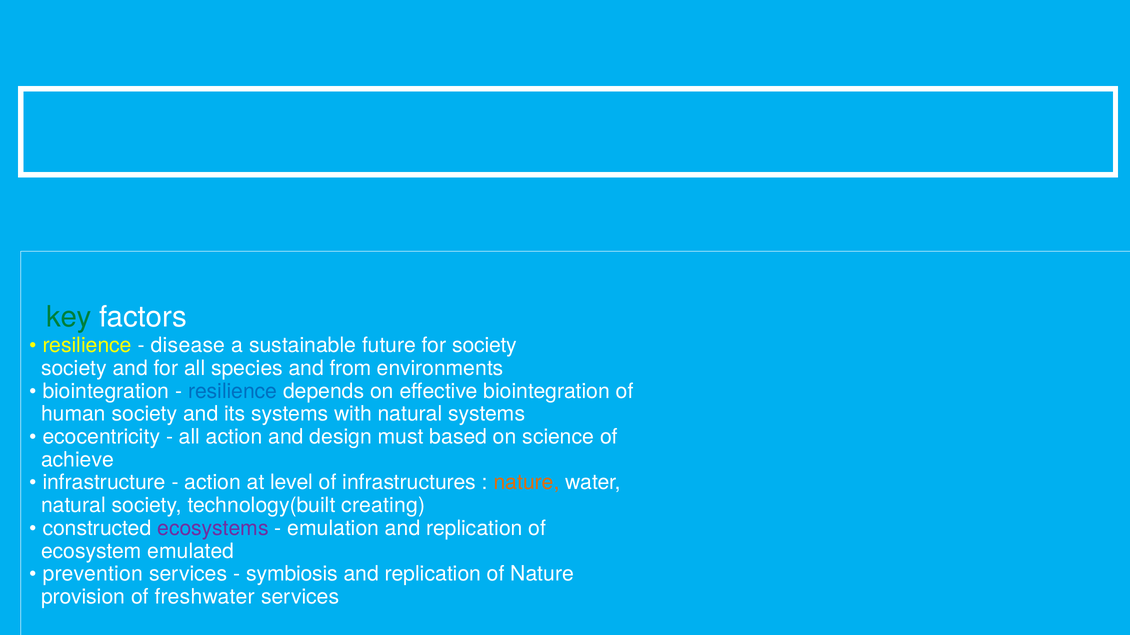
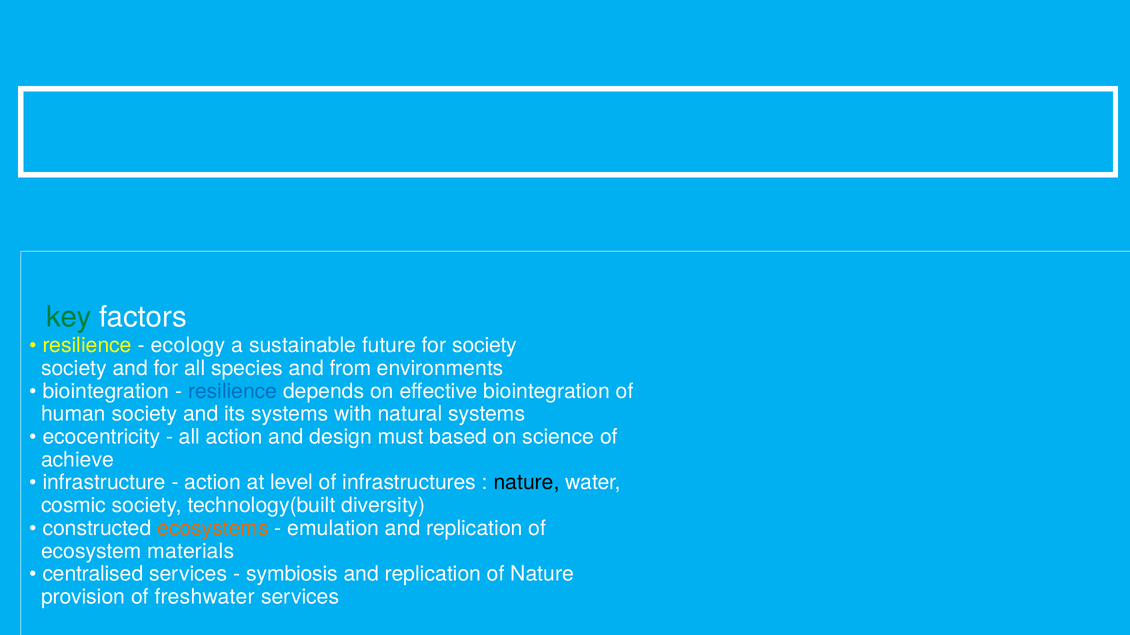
disease: disease -> ecology (188, 346)
nature colour: orange -> black (527, 483)
natural: natural -> cosmic (73, 506)
creating: creating -> diversity (383, 506)
ecosystems colour: purple -> orange (213, 529)
emulated: emulated -> materials (191, 552)
prevention: prevention -> centralised (93, 575)
